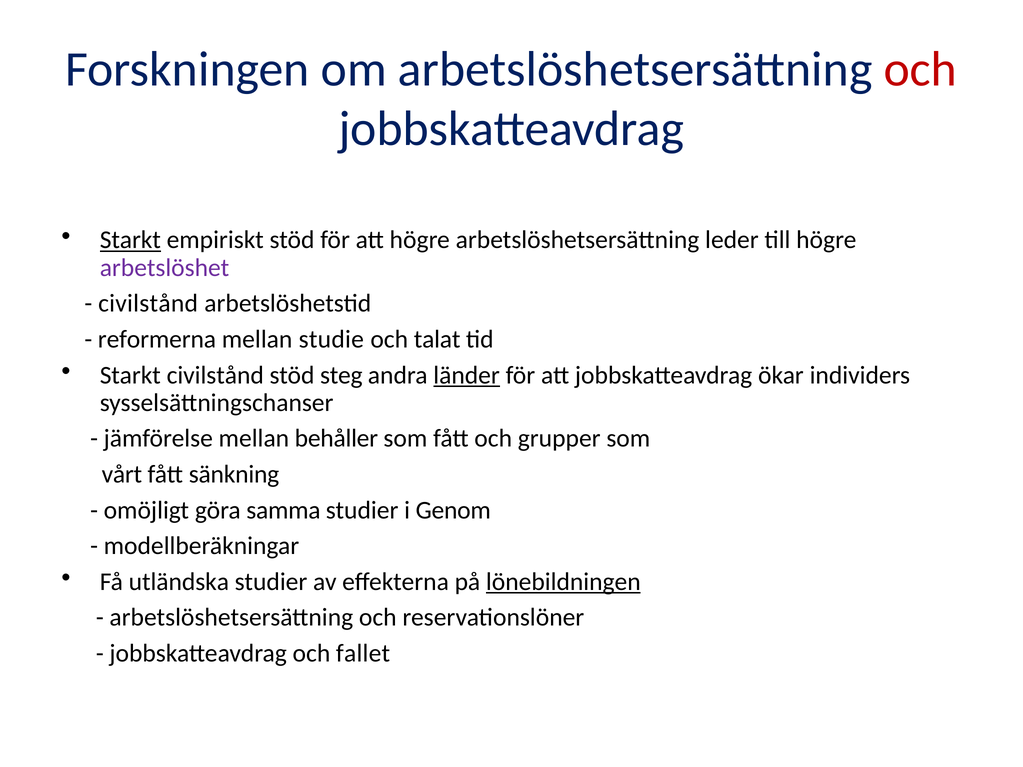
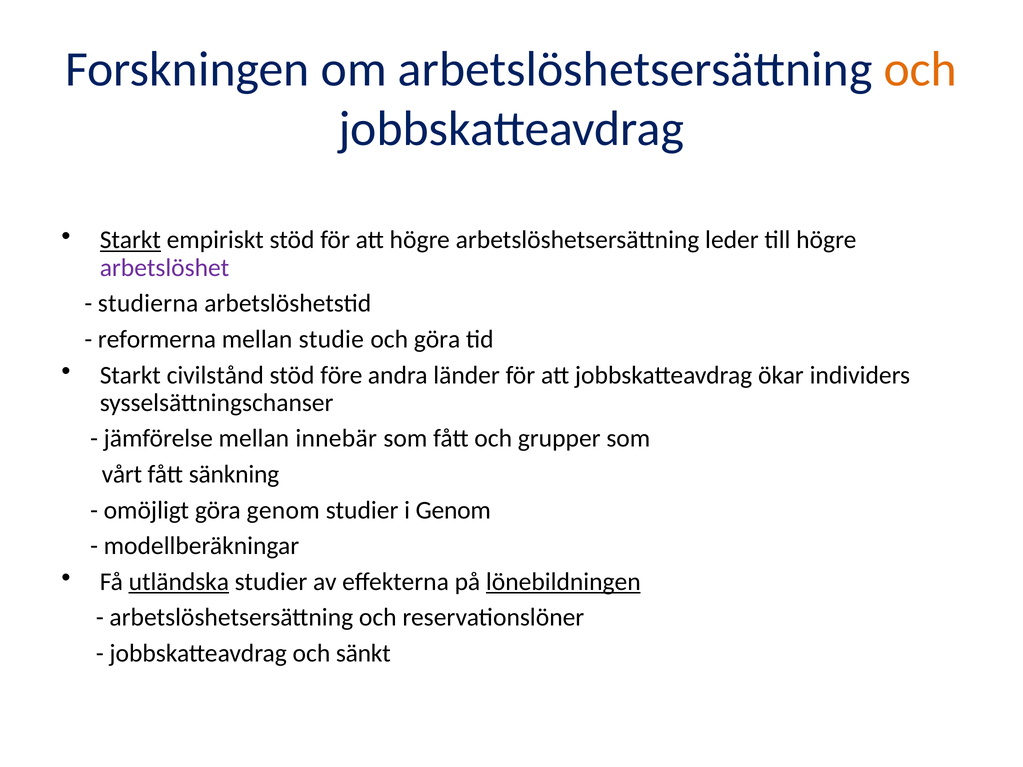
och colour: red -> orange (920, 69)
civilstånd: civilstånd -> studierna (148, 304)
och talat: talat -> göra (437, 339)
steg: steg -> före (341, 375)
länder underline: present -> none (467, 375)
behåller: behåller -> innebär (336, 439)
göra samma: samma -> genom (283, 510)
utländska underline: none -> present (179, 582)
fallet: fallet -> sänkt (363, 653)
